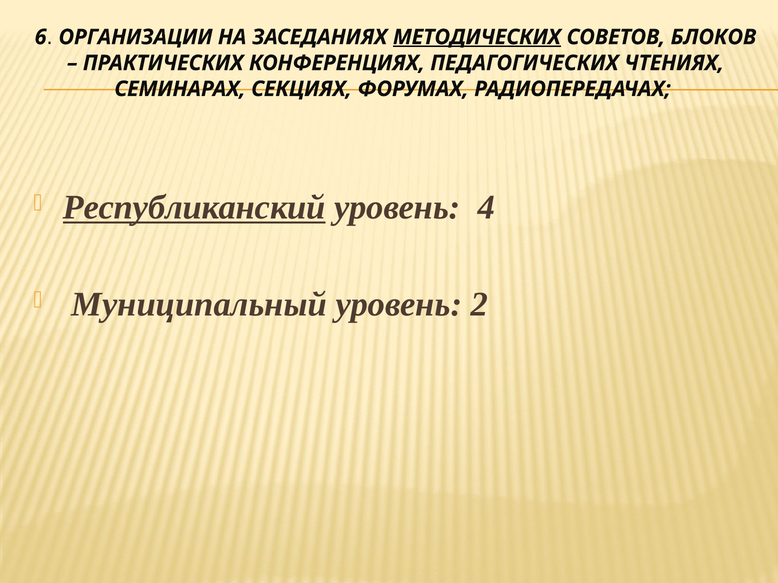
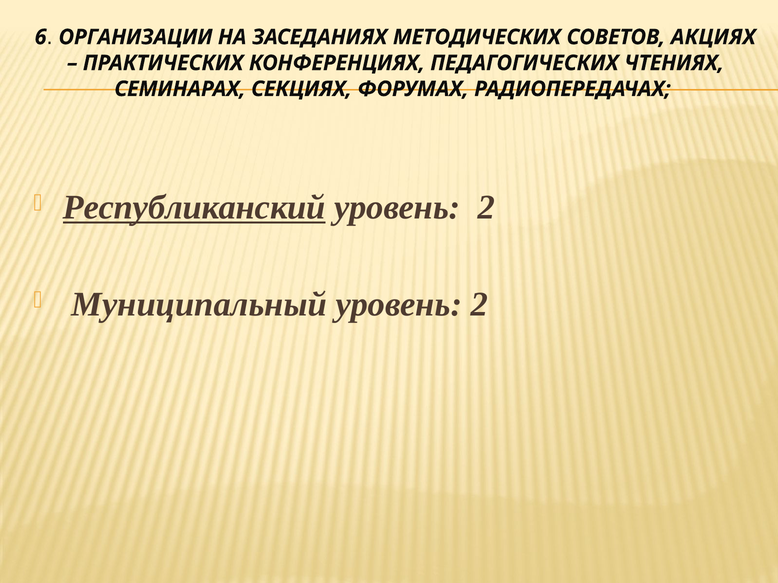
МЕТОДИЧЕСКИХ underline: present -> none (477, 37)
БЛОКОВ: БЛОКОВ -> АКЦИЯХ (713, 37)
4: 4 -> 2 (486, 208)
